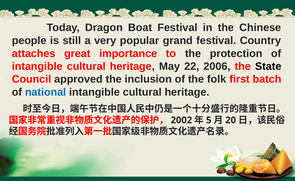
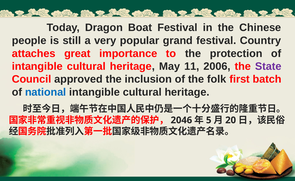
22: 22 -> 11 (192, 66)
State colour: black -> purple (268, 66)
2002: 2002 -> 2046 (181, 120)
